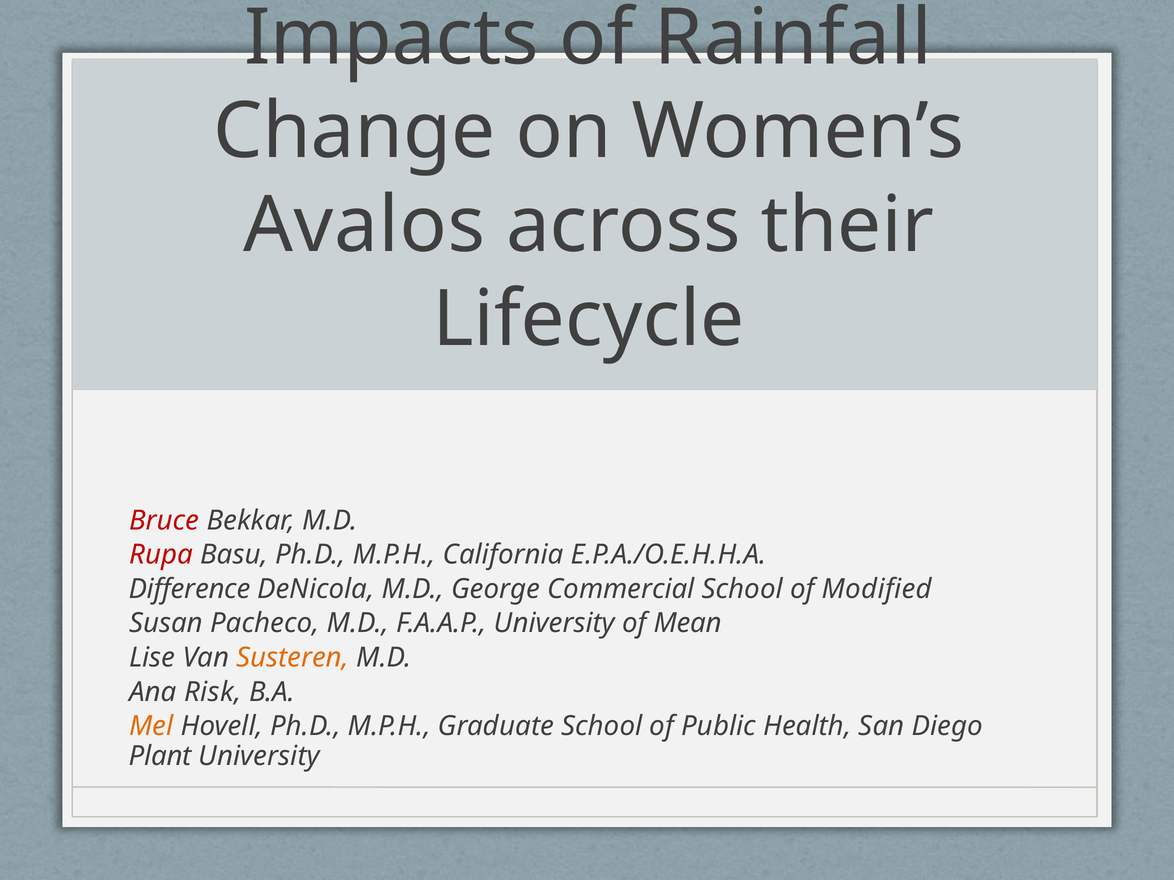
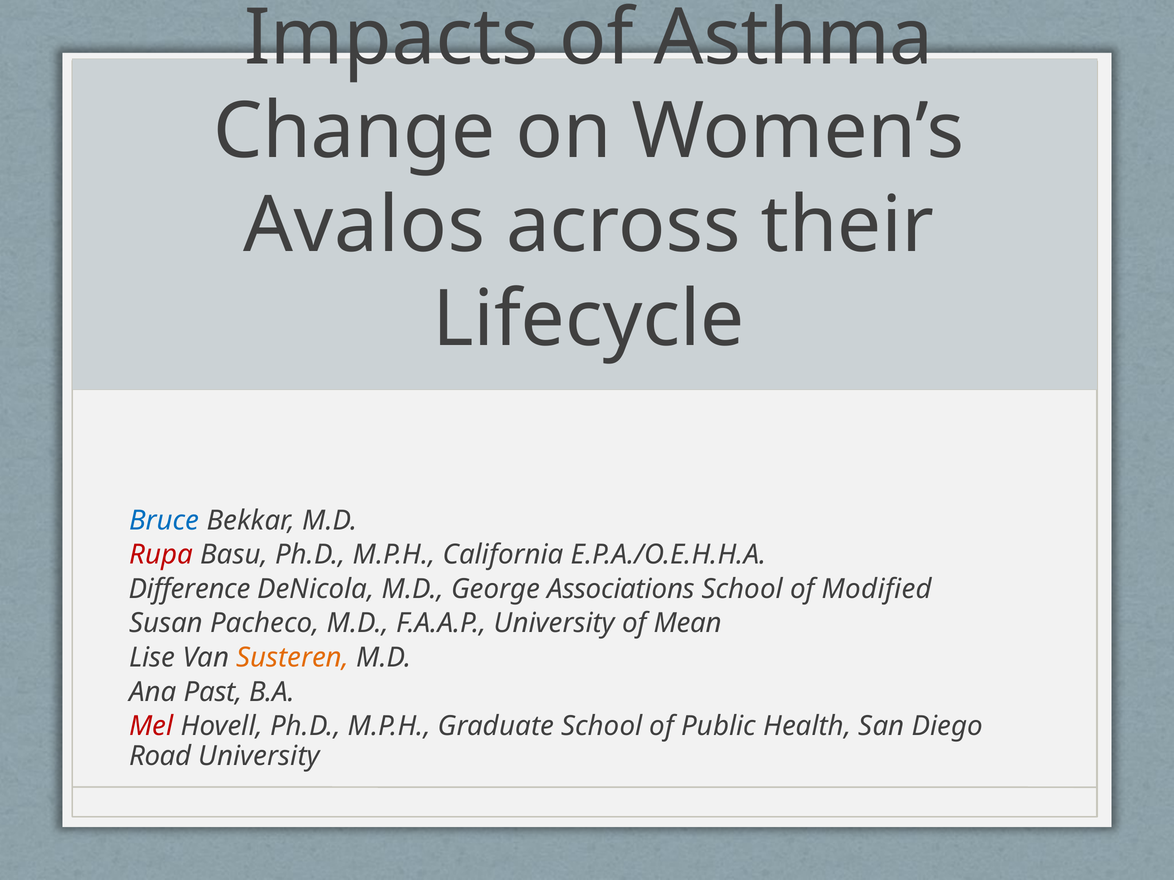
Rainfall: Rainfall -> Asthma (794, 38)
Bruce colour: red -> blue (164, 521)
Commercial: Commercial -> Associations (621, 589)
Risk: Risk -> Past (213, 692)
Mel colour: orange -> red (151, 727)
Plant: Plant -> Road (160, 757)
